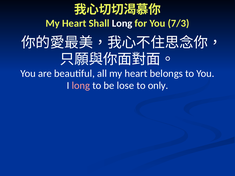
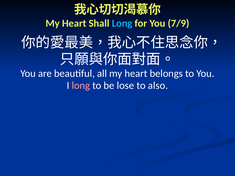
Long colour: white -> light blue (122, 23)
7/3: 7/3 -> 7/9 (178, 23)
only: only -> also (158, 86)
